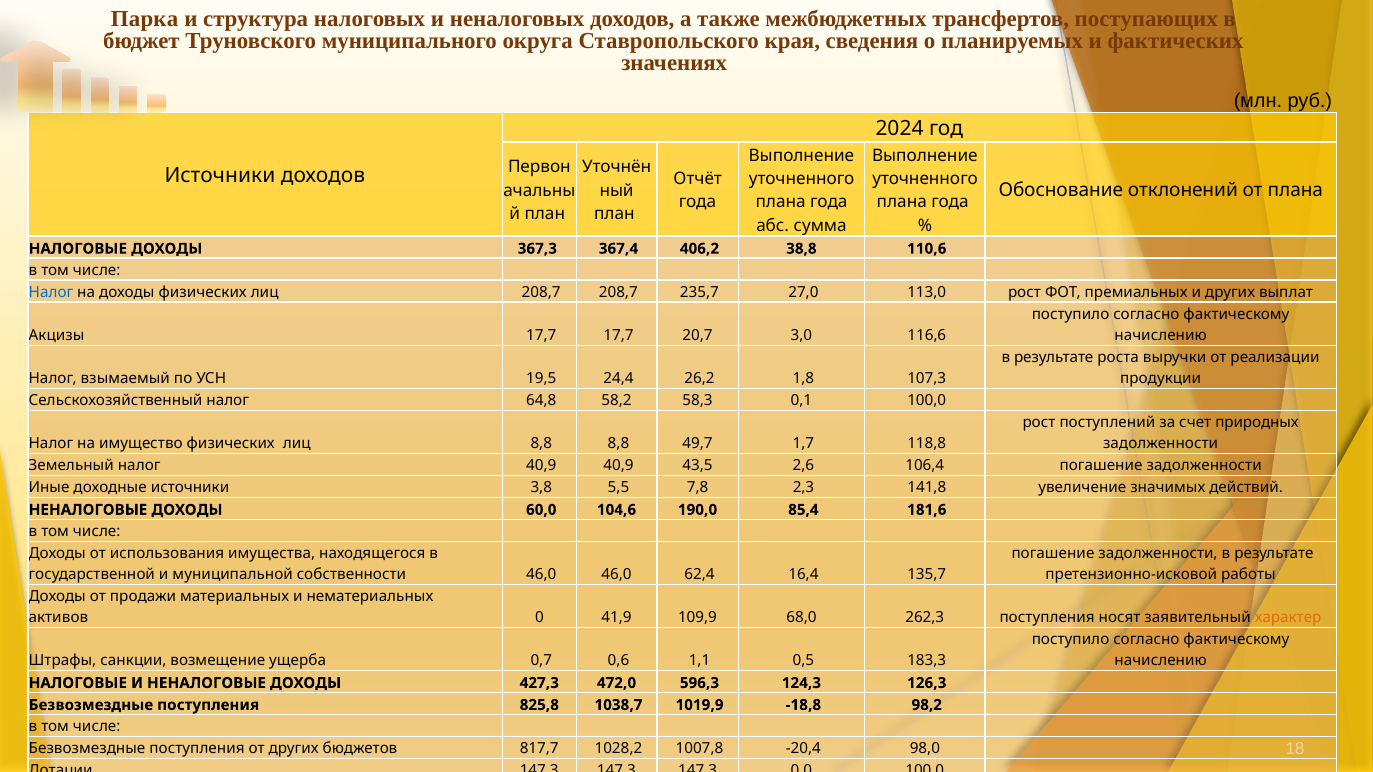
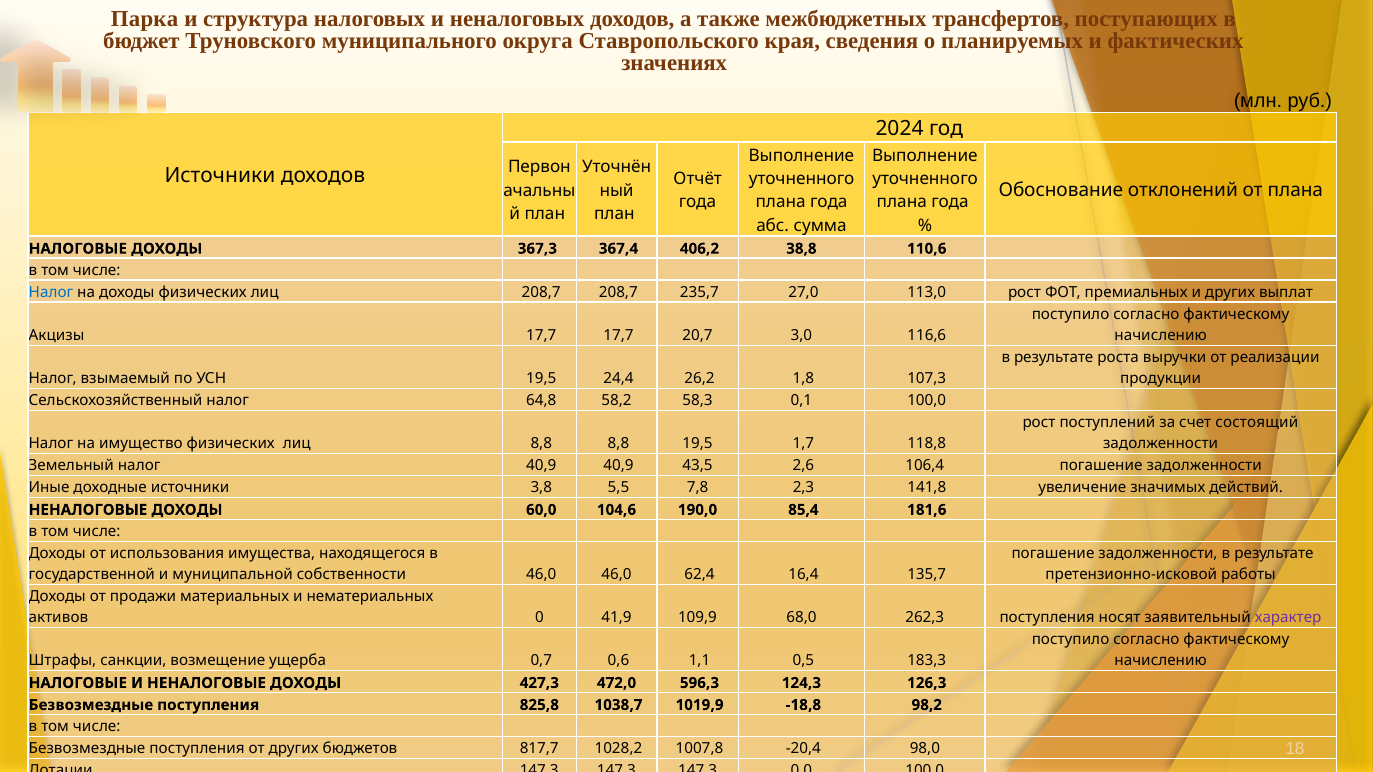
природных: природных -> состоящий (1257, 423)
8,8 49,7: 49,7 -> 19,5 (698, 444)
характер colour: orange -> purple (1288, 618)
